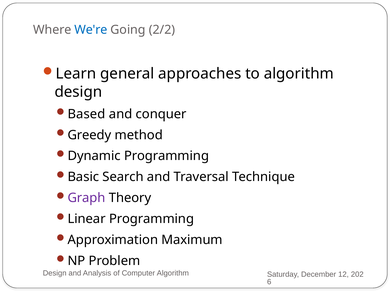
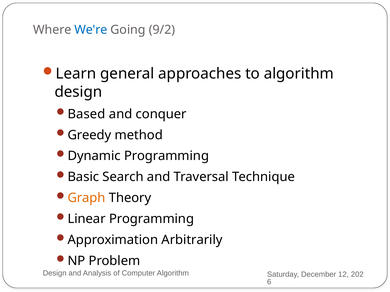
2/2: 2/2 -> 9/2 (162, 30)
Graph colour: purple -> orange (86, 198)
Maximum: Maximum -> Arbitrarily (192, 240)
